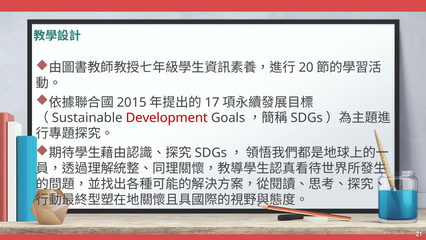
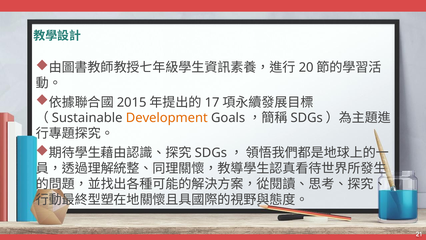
Development colour: red -> orange (167, 118)
